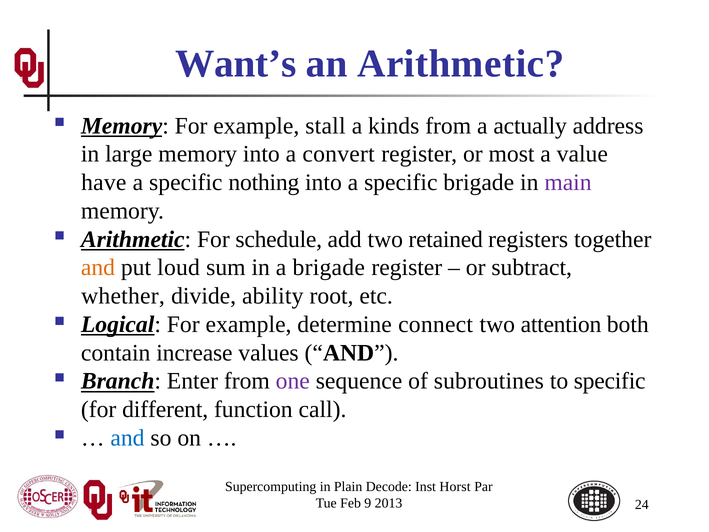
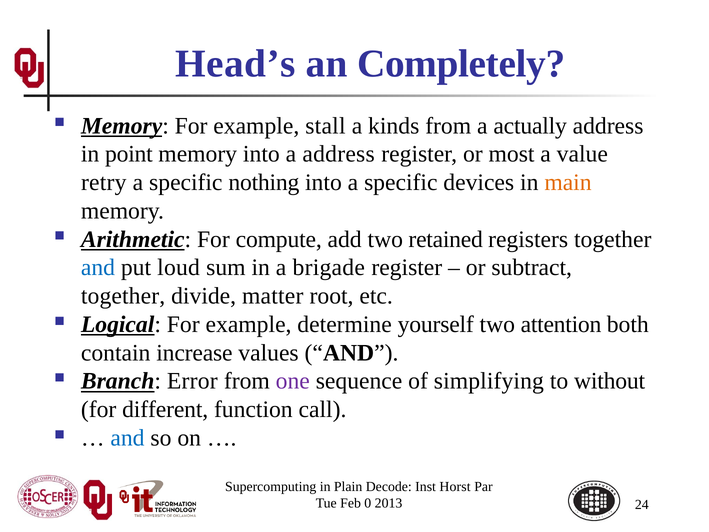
Want’s: Want’s -> Head’s (235, 64)
an Arithmetic: Arithmetic -> Completely (461, 64)
large: large -> point (129, 154)
a convert: convert -> address (339, 154)
have: have -> retry (104, 182)
specific brigade: brigade -> devices (479, 182)
main colour: purple -> orange (568, 182)
schedule: schedule -> compute (279, 239)
and colour: orange -> blue (98, 268)
whether: whether -> together (123, 296)
ability: ability -> matter (273, 296)
connect: connect -> yourself (436, 324)
Enter: Enter -> Error (192, 381)
subroutines: subroutines -> simplifying (489, 381)
to specific: specific -> without (610, 381)
9: 9 -> 0 (368, 503)
